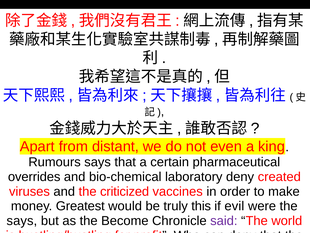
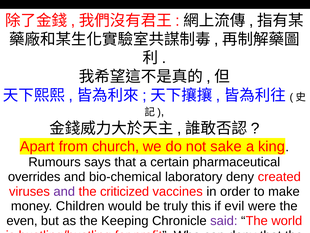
distant: distant -> church (116, 146)
even: even -> sake (226, 146)
and colour: black -> purple (64, 191)
Greatest: Greatest -> Children (80, 206)
says: says -> even (22, 220)
Become: Become -> Keeping (125, 220)
